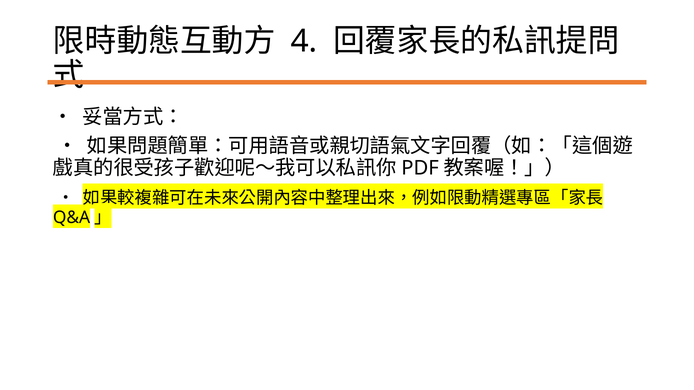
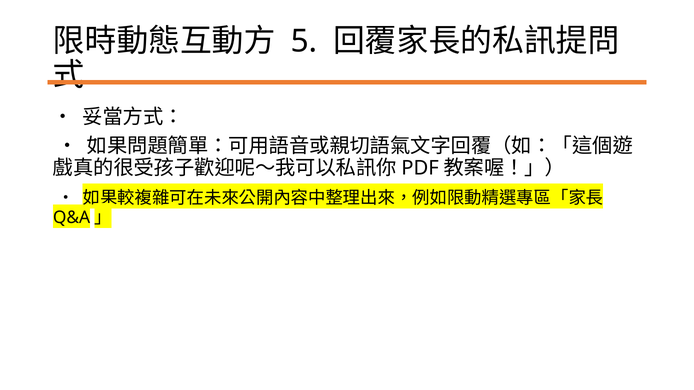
4: 4 -> 5 (304, 41)
